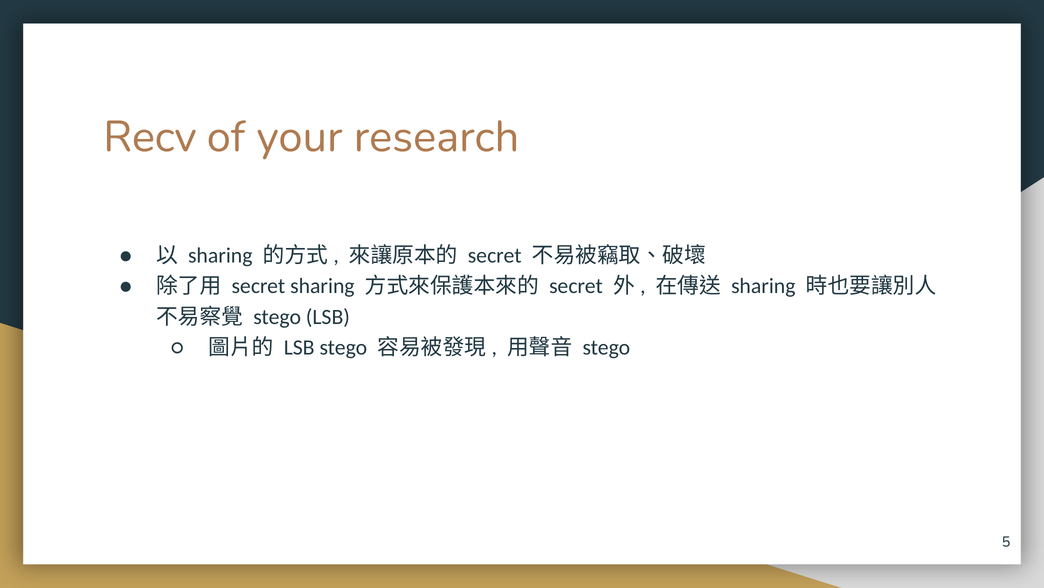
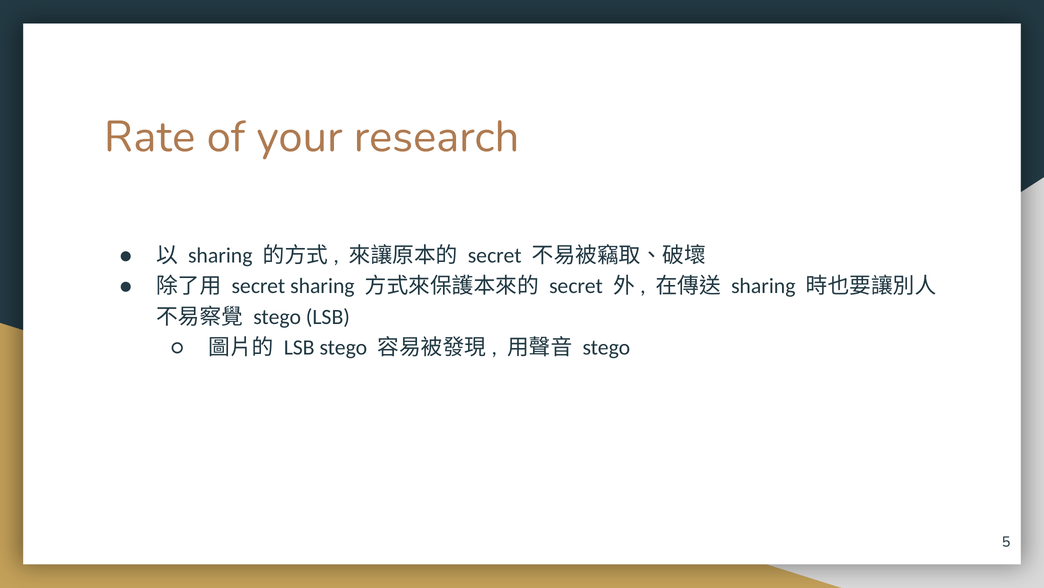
Recv: Recv -> Rate (150, 137)
